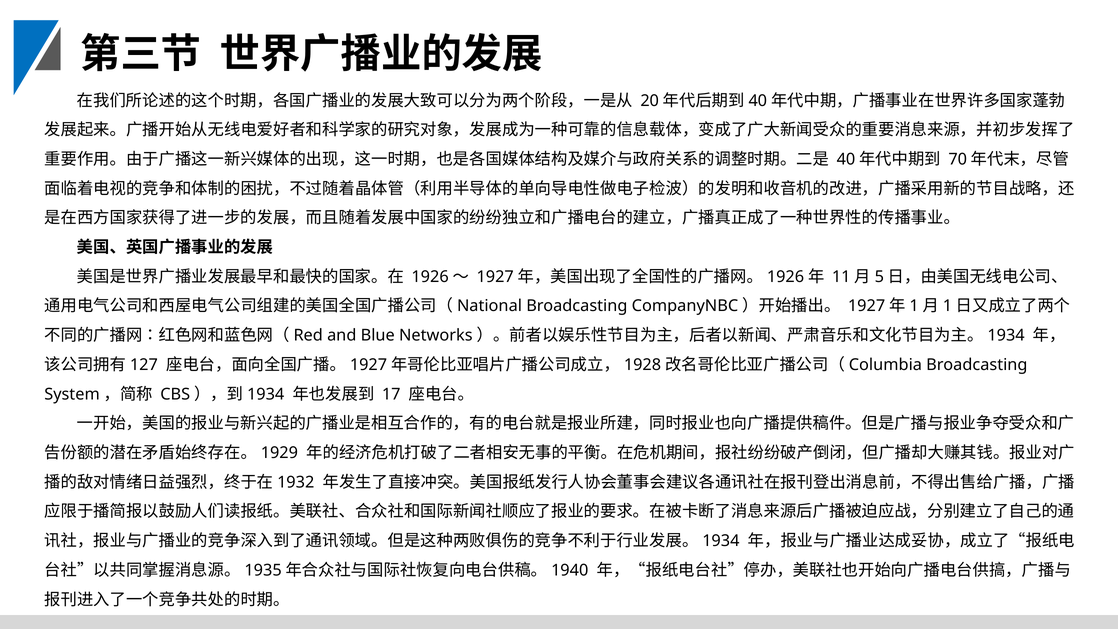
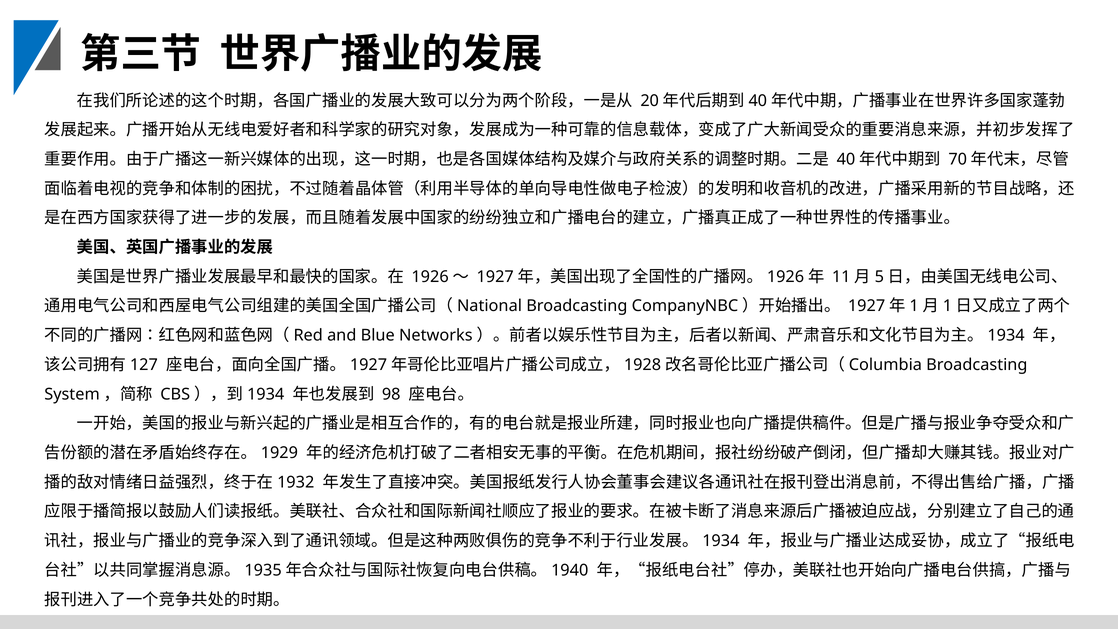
17: 17 -> 98 (391, 394)
